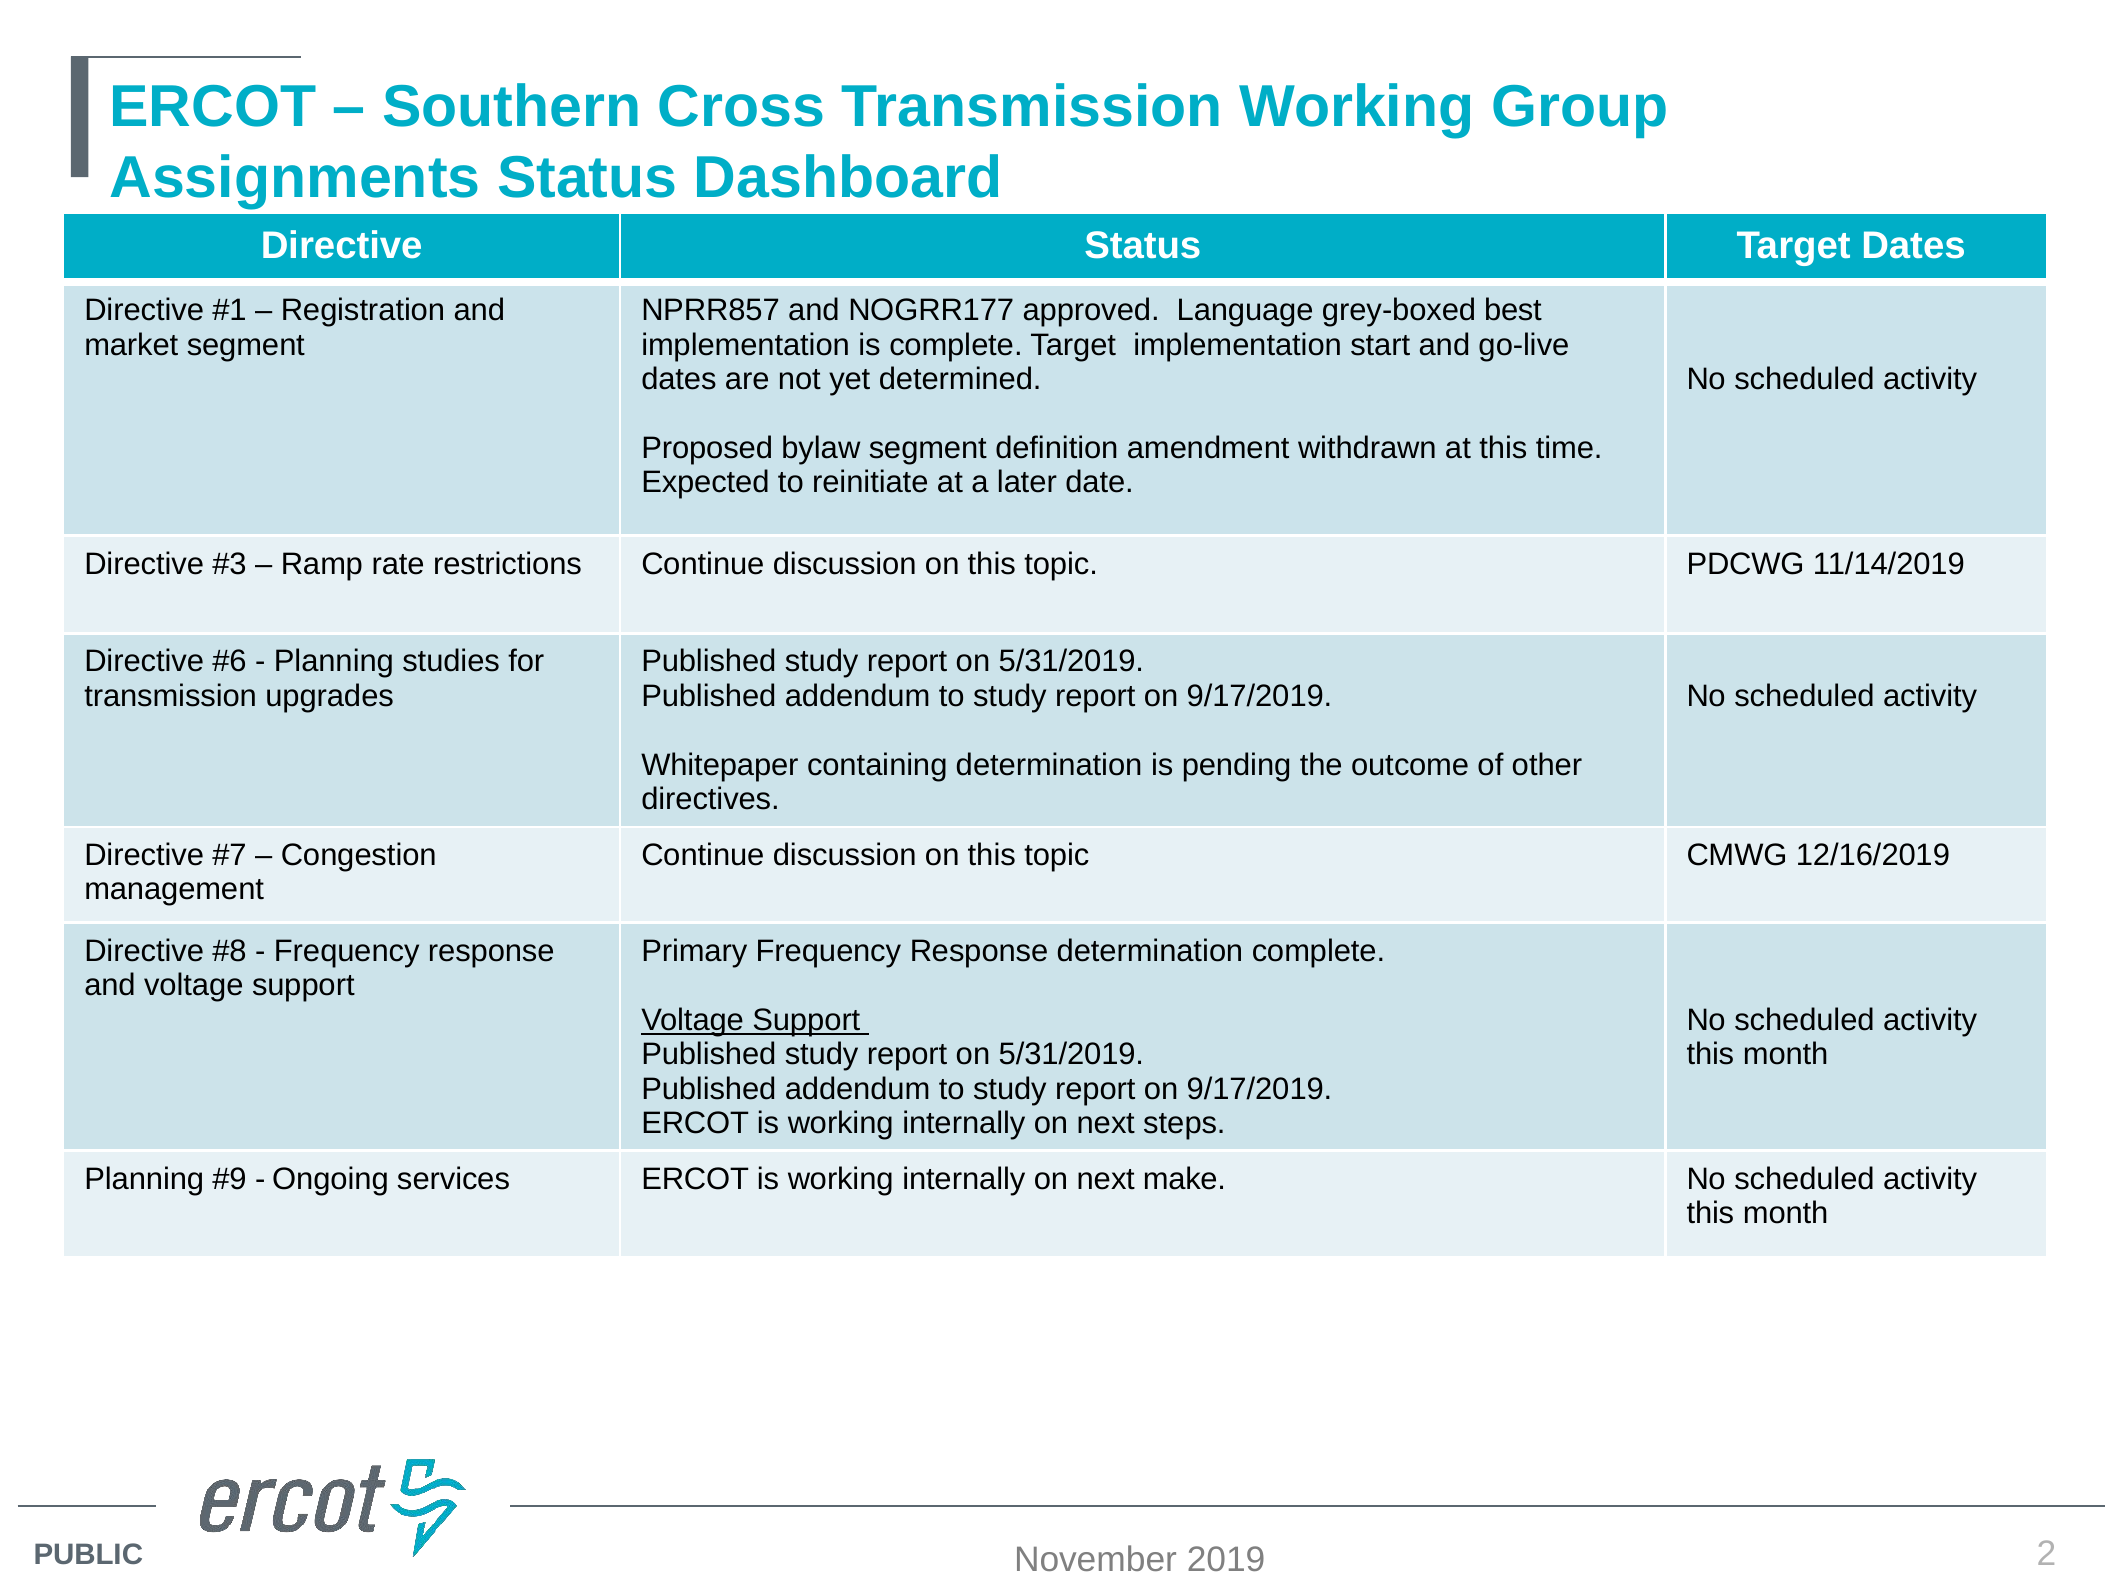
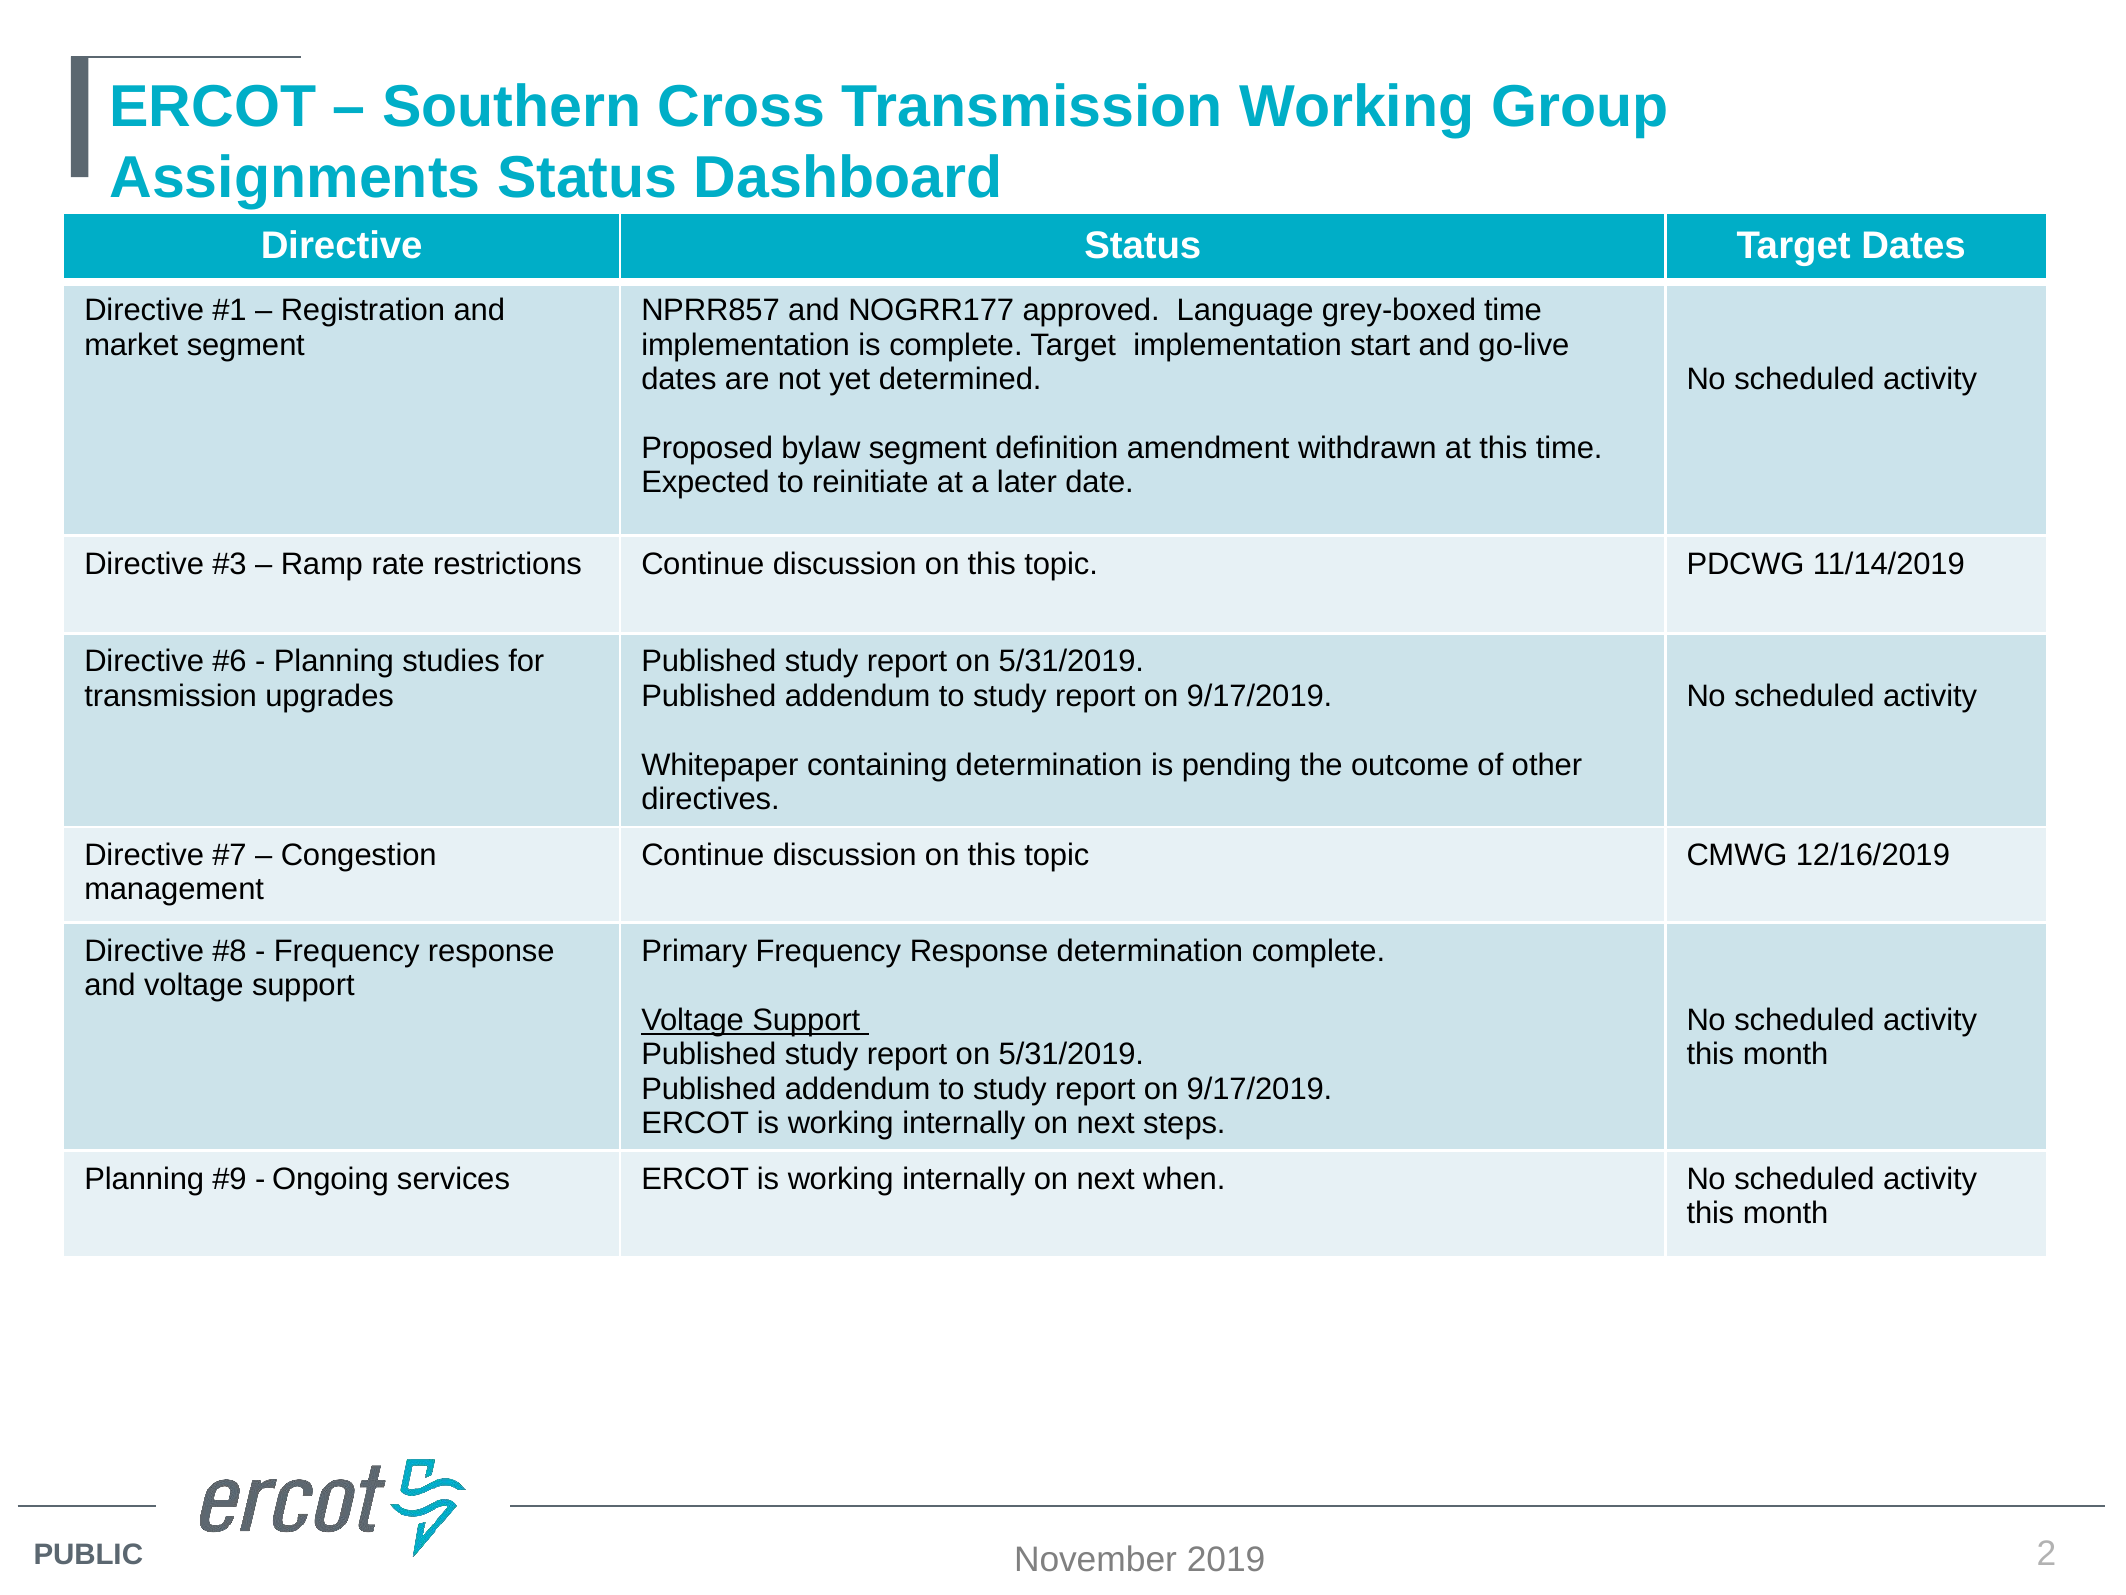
grey-boxed best: best -> time (1513, 311)
make: make -> when (1184, 1179)
